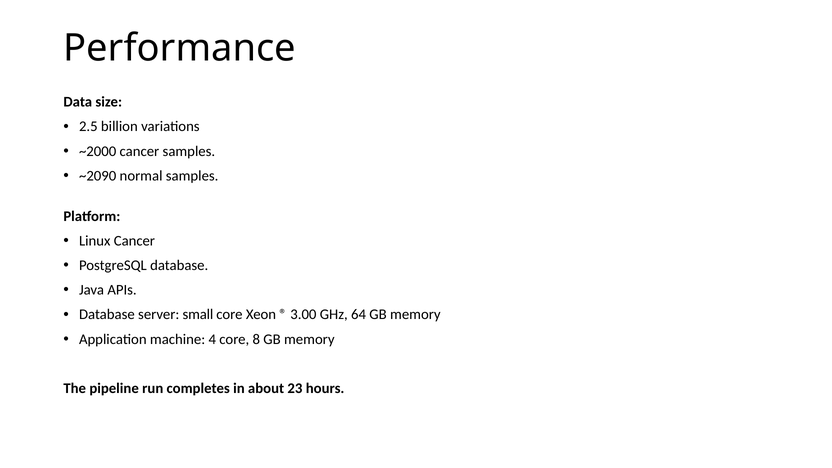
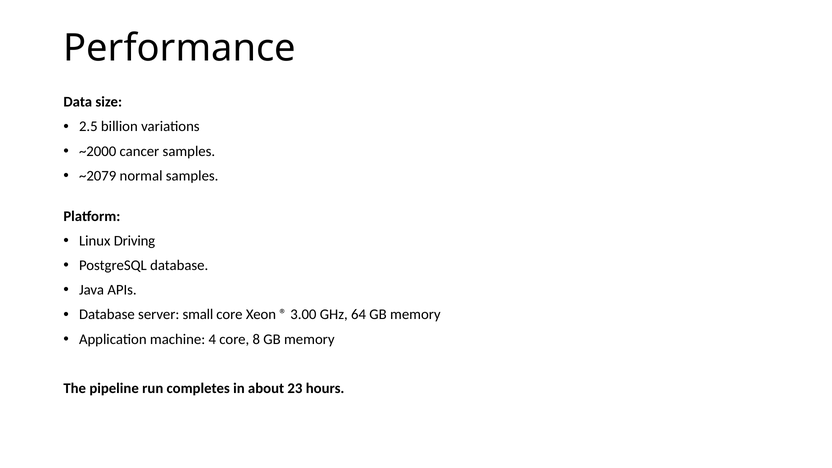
~2090: ~2090 -> ~2079 (98, 176)
Linux Cancer: Cancer -> Driving (134, 241)
